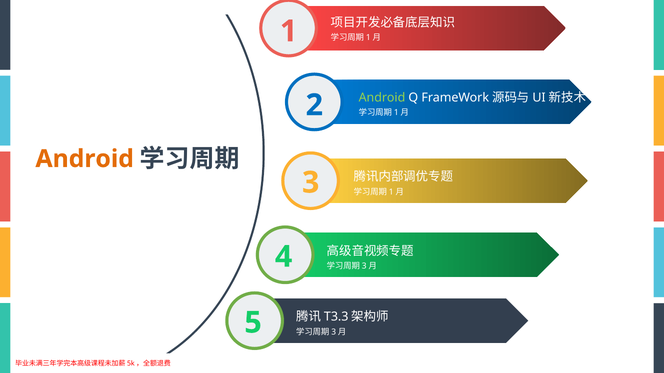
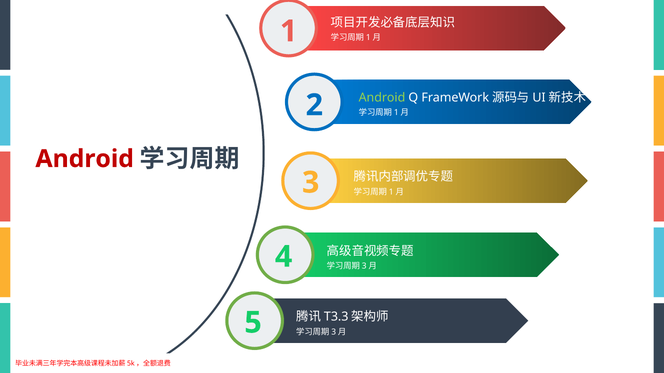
Android colour: orange -> red (85, 159)
